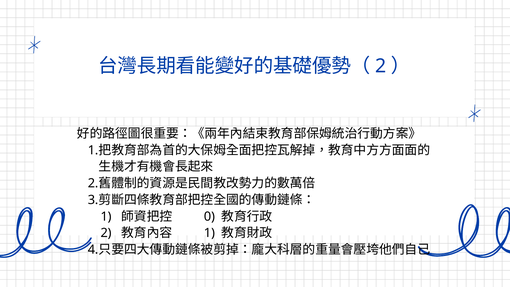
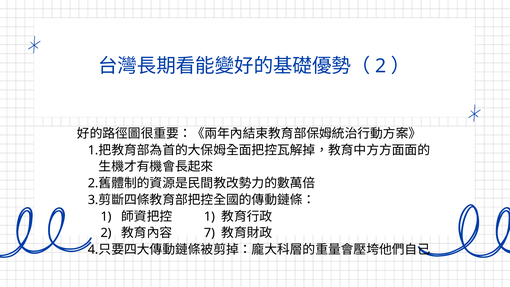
0: 0 -> 1 (209, 216)
1: 1 -> 7 (209, 233)
